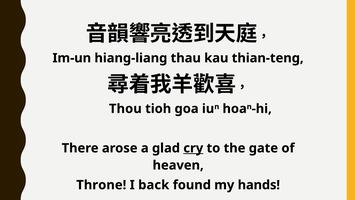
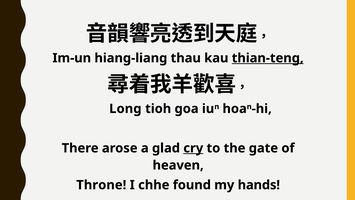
thian-teng underline: none -> present (268, 58)
Thou: Thou -> Long (125, 109)
back: back -> chhe (154, 185)
